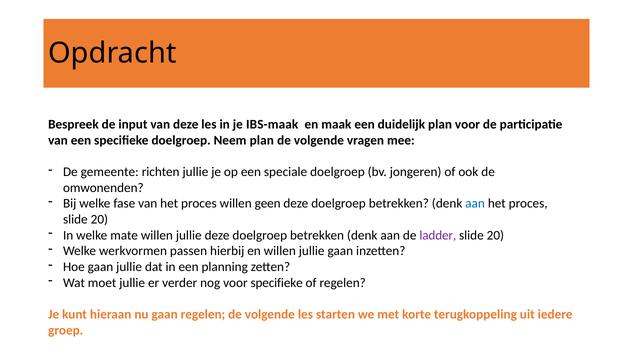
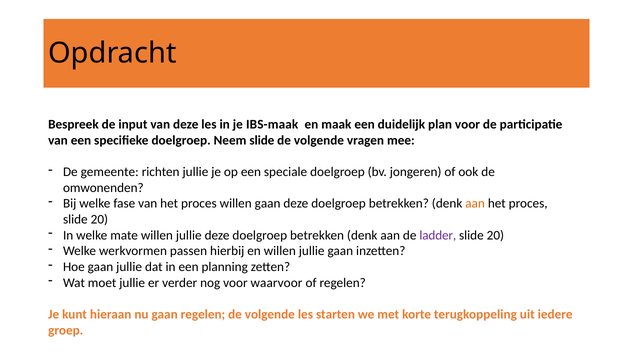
Neem plan: plan -> slide (262, 140)
willen geen: geen -> gaan (268, 204)
aan colour: blue -> orange (475, 204)
voor specifieke: specifieke -> waarvoor (277, 283)
